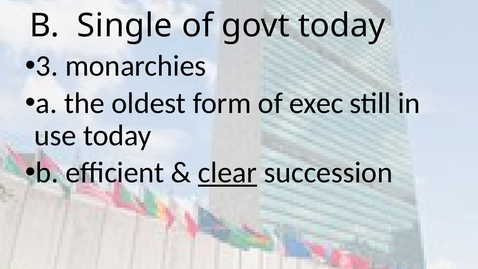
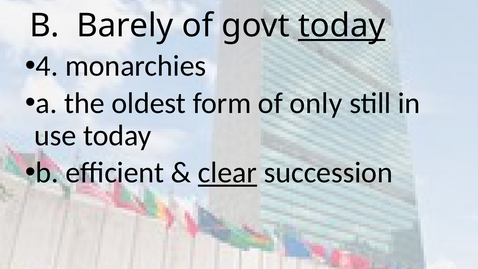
Single: Single -> Barely (125, 26)
today underline: none -> present (342, 26)
3: 3 -> 4 (47, 66)
exec: exec -> only (316, 103)
